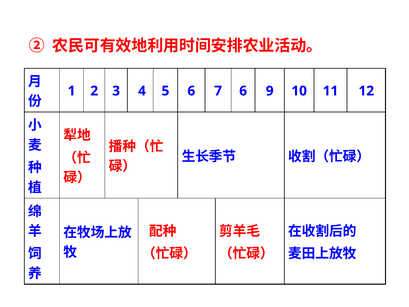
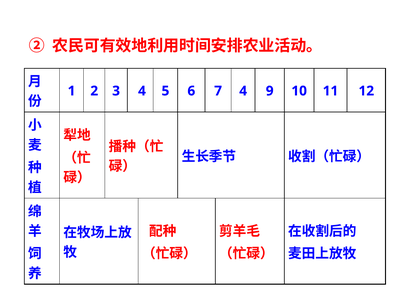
7 6: 6 -> 4 (243, 91)
